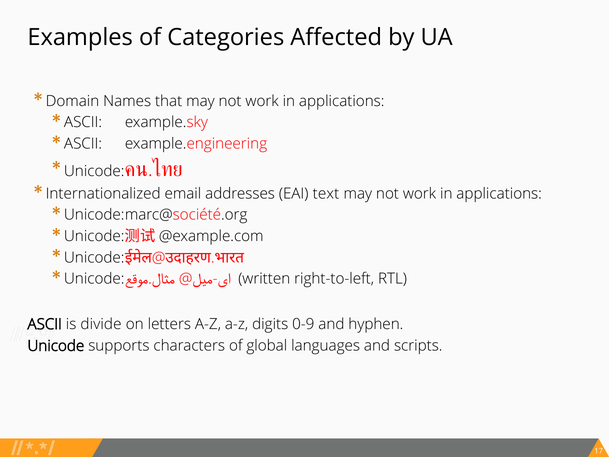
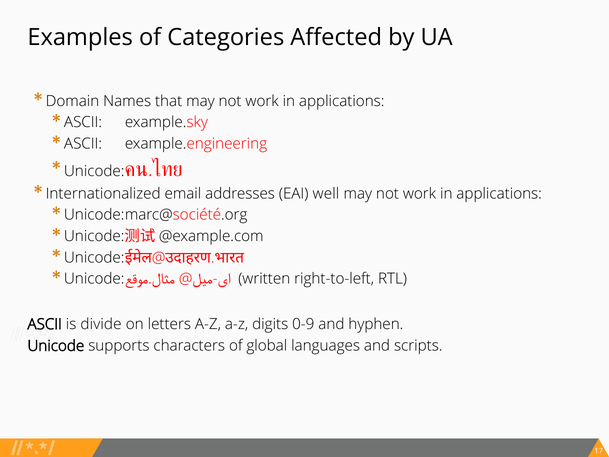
text: text -> well (326, 193)
